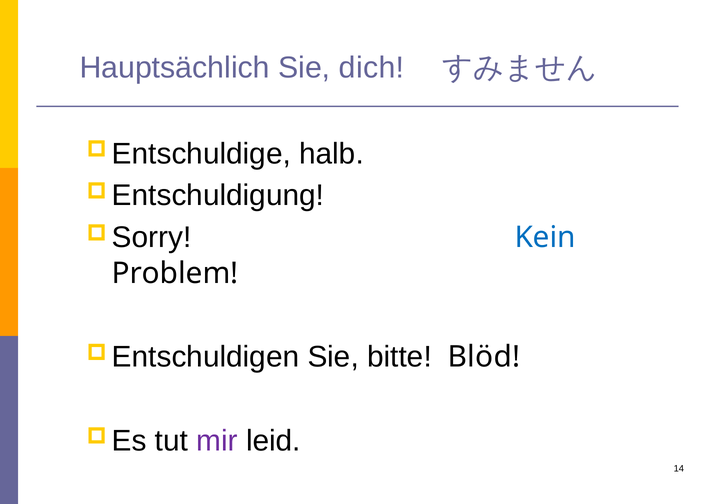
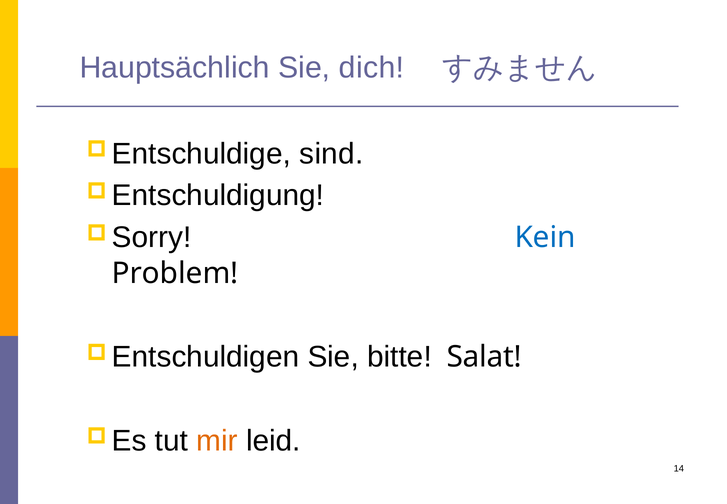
halb: halb -> sind (331, 153)
Blöd: Blöd -> Salat (484, 356)
mir colour: purple -> orange (217, 440)
